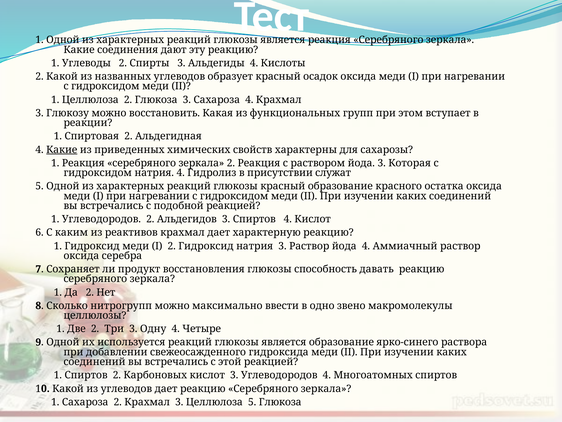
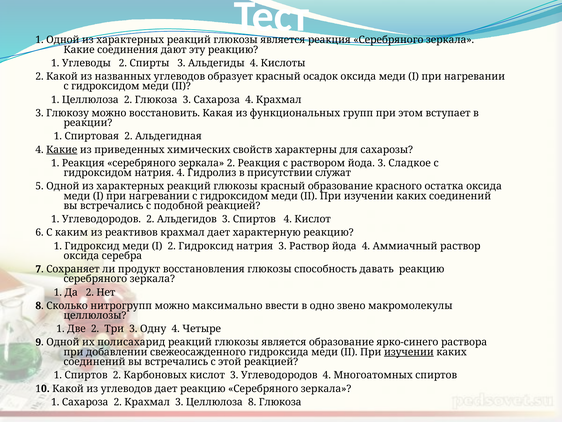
Которая: Которая -> Сладкое (410, 163)
используется: используется -> полисахарид (131, 342)
изучении underline: none -> present (409, 352)
Целлюлоза 5: 5 -> 8 (252, 402)
